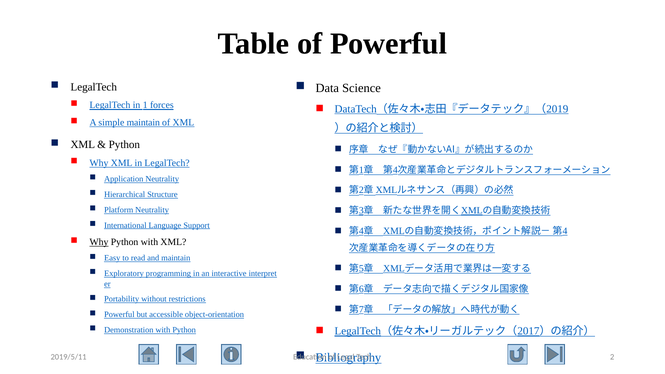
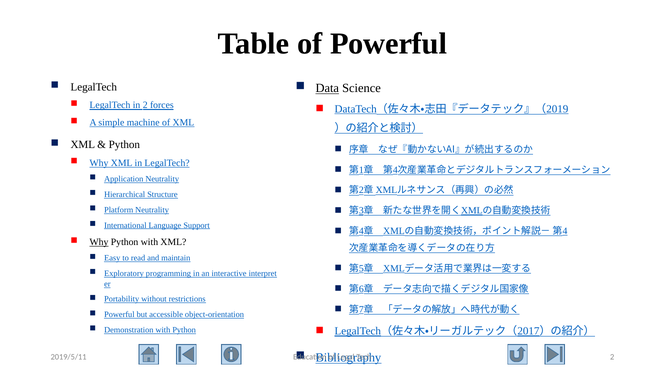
Data underline: none -> present (327, 88)
in 1: 1 -> 2 (145, 105)
simple maintain: maintain -> machine (143, 123)
